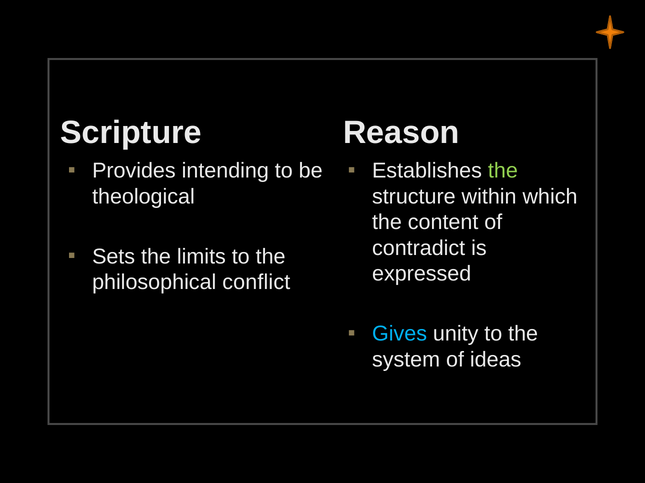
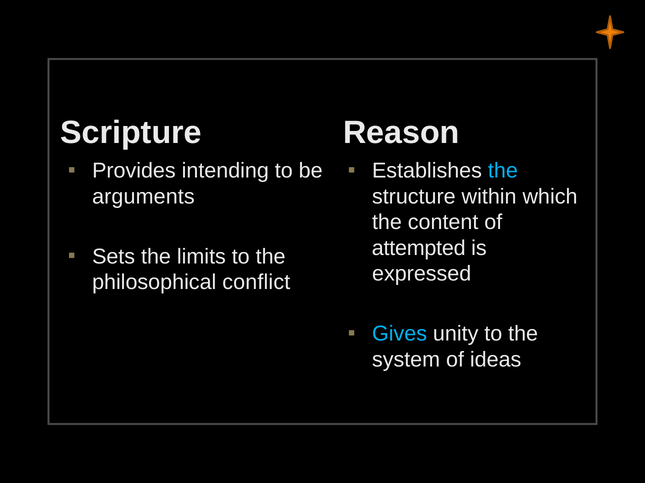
the colour: light green -> light blue (503, 171)
theological: theological -> arguments (143, 197)
contradict: contradict -> attempted (419, 248)
